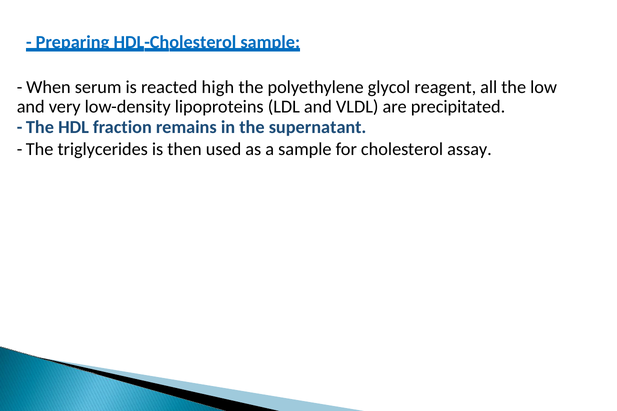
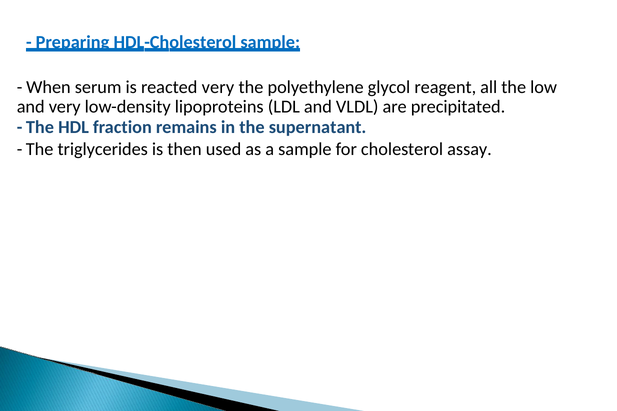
reacted high: high -> very (218, 87)
